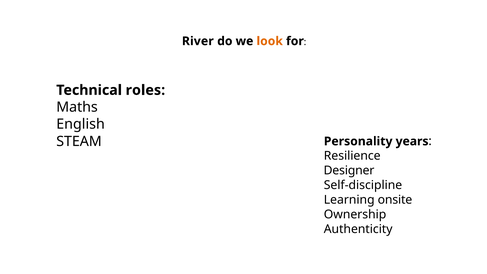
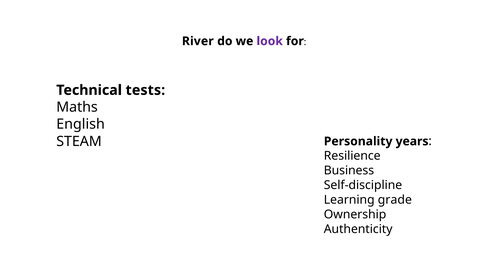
look colour: orange -> purple (270, 41)
roles: roles -> tests (145, 90)
Designer: Designer -> Business (349, 170)
onsite: onsite -> grade (395, 200)
